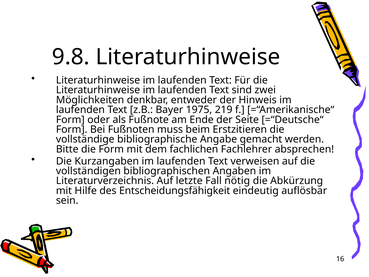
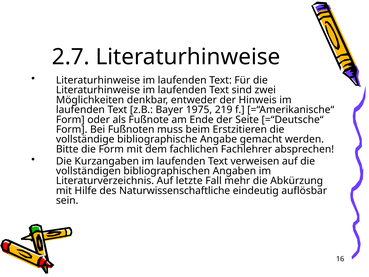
9.8: 9.8 -> 2.7 (71, 57)
nötig: nötig -> mehr (237, 181)
Entscheidungsfähigkeit: Entscheidungsfähigkeit -> Naturwissenschaftliche (175, 191)
